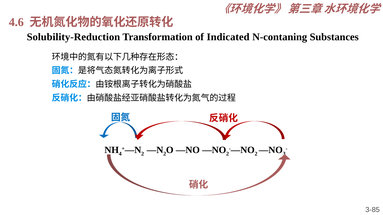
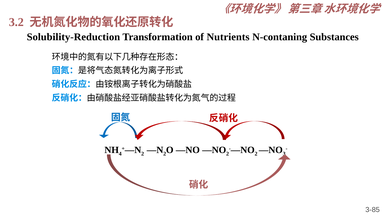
4.6: 4.6 -> 3.2 (16, 22)
Indicated: Indicated -> Nutrients (228, 37)
